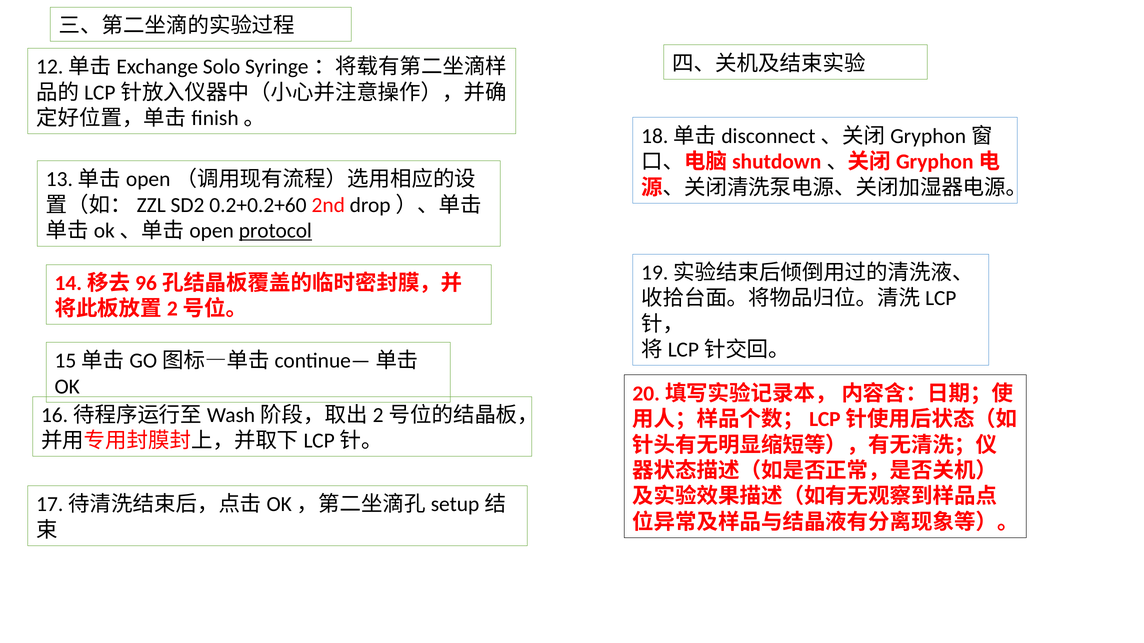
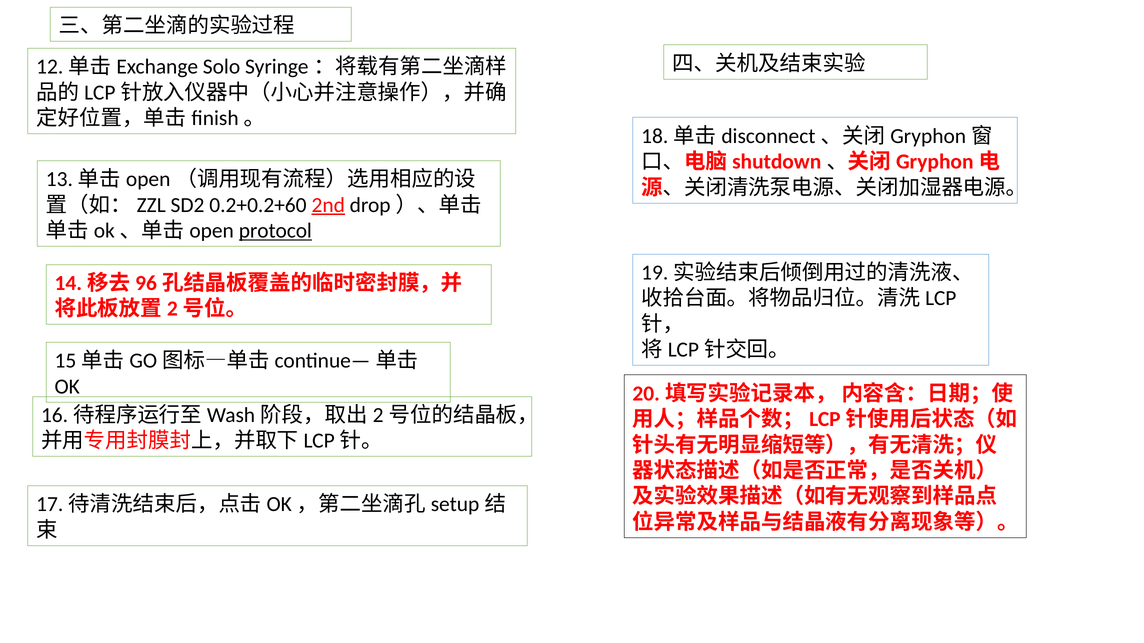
2nd underline: none -> present (328, 205)
